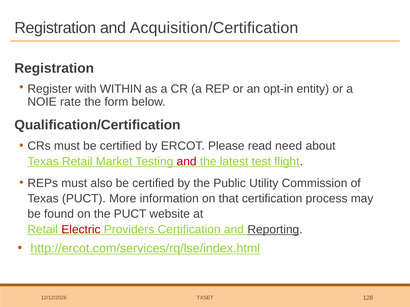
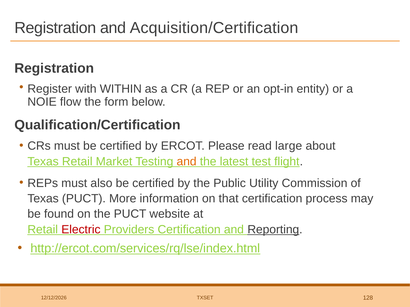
rate: rate -> flow (71, 102)
need: need -> large (289, 146)
and colour: red -> orange (187, 162)
